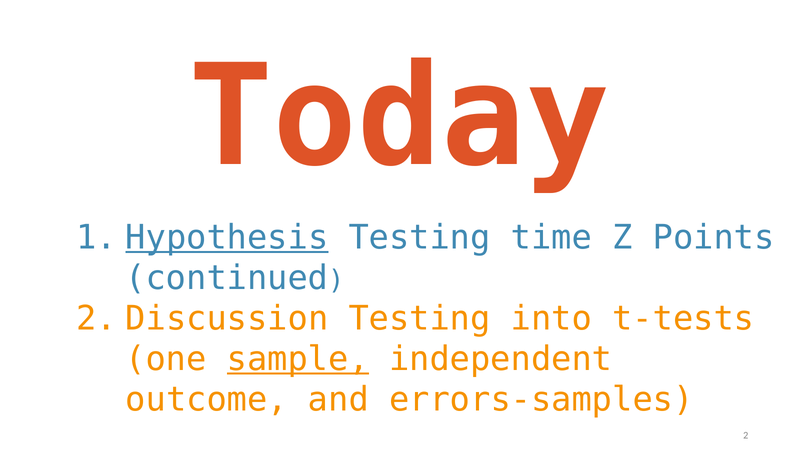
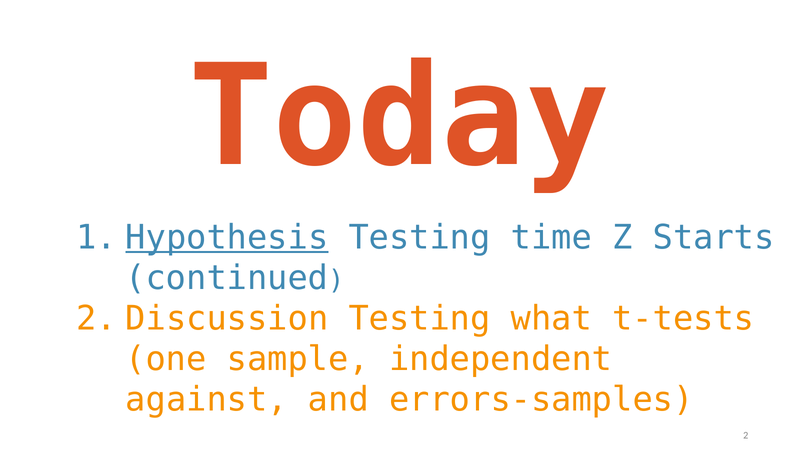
Points: Points -> Starts (714, 237)
into: into -> what (551, 318)
sample underline: present -> none (298, 359)
outcome: outcome -> against (207, 399)
